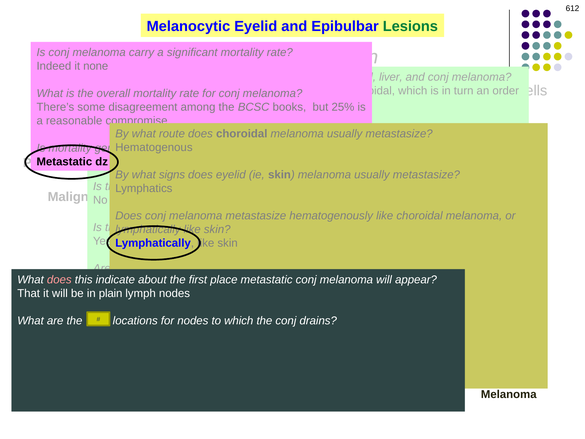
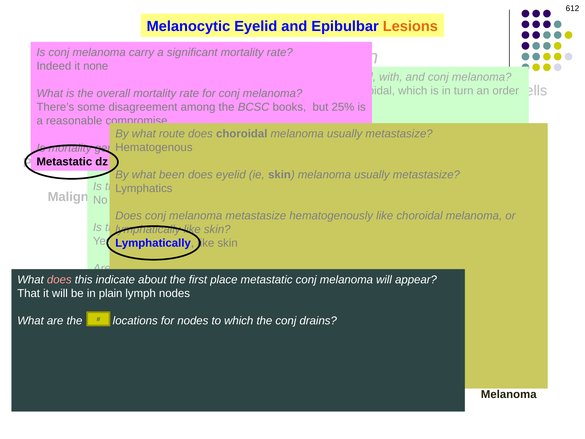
Lesions colour: green -> orange (410, 26)
liver: liver -> with (391, 77)
what signs: signs -> been (172, 175)
